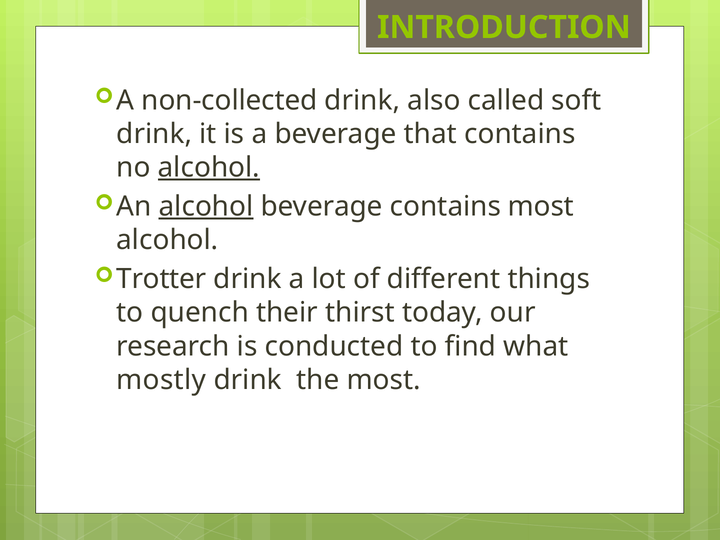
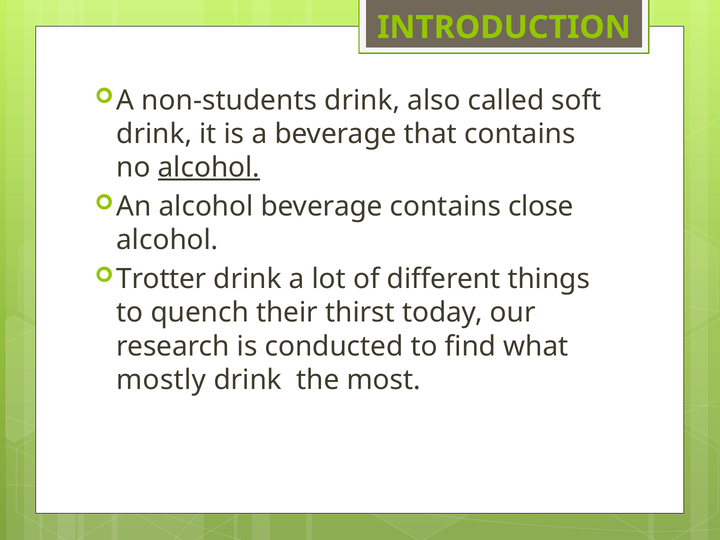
non-collected: non-collected -> non-students (229, 100)
alcohol underline: present -> none (206, 207)
contains most: most -> close (541, 207)
